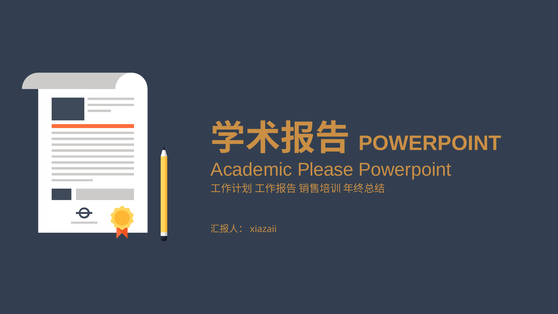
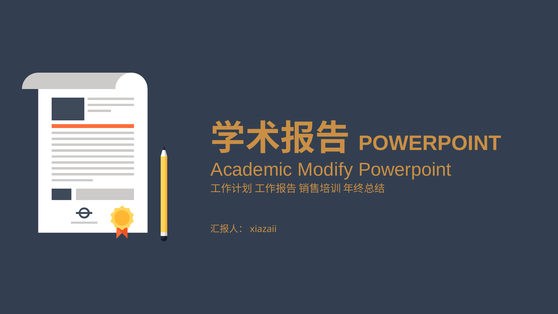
Please: Please -> Modify (325, 170)
